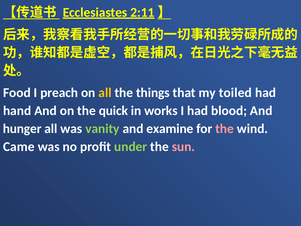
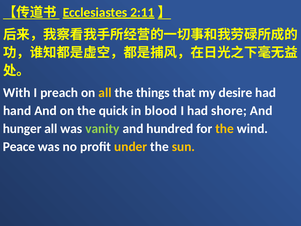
Food: Food -> With (17, 93)
toiled: toiled -> desire (235, 93)
works: works -> blood (161, 111)
blood: blood -> shore (229, 111)
examine: examine -> hundred (170, 129)
the colour: pink -> yellow (225, 129)
Came: Came -> Peace (19, 147)
under colour: light green -> yellow (131, 147)
sun colour: pink -> yellow (183, 147)
